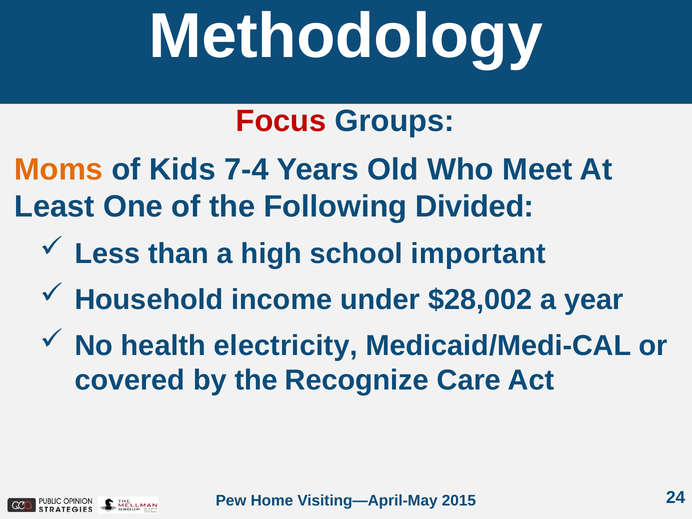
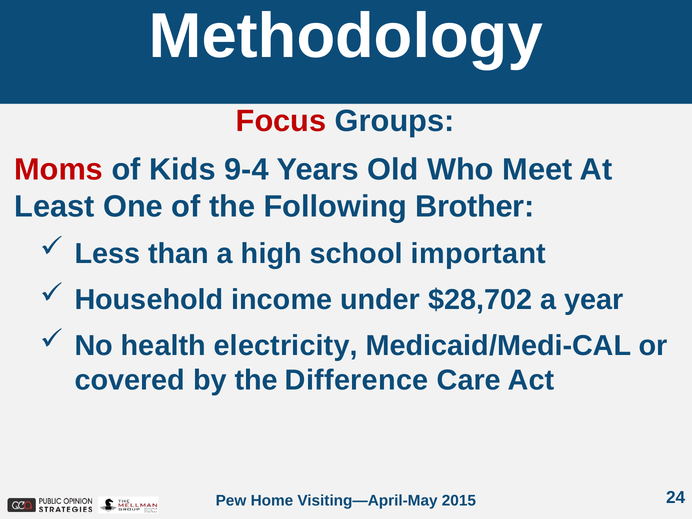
Moms colour: orange -> red (59, 169)
7-4: 7-4 -> 9-4 (247, 169)
Divided: Divided -> Brother (475, 206)
$28,002: $28,002 -> $28,702 (480, 300)
Recognize: Recognize -> Difference (357, 380)
